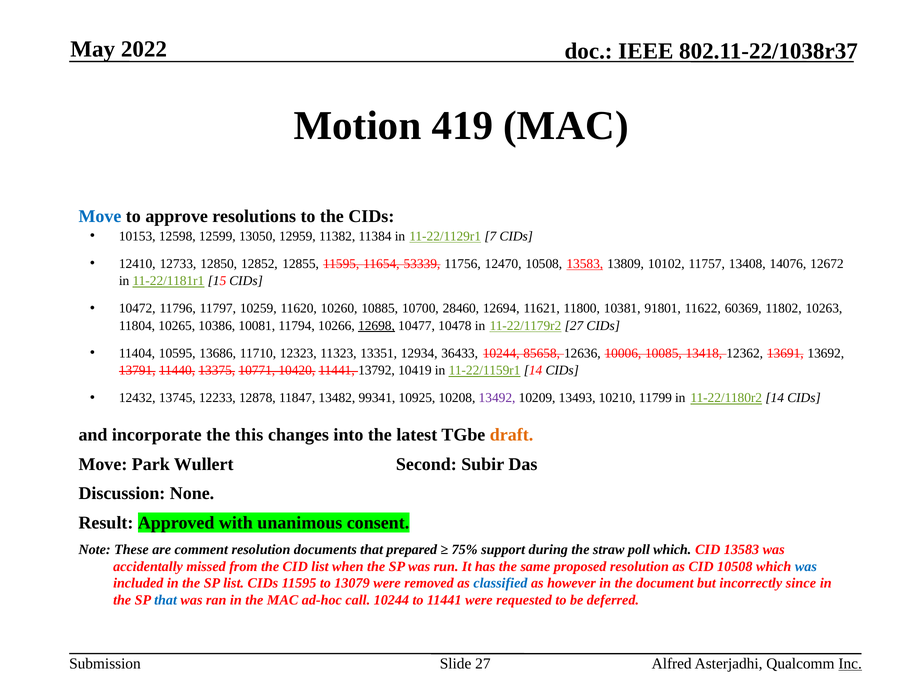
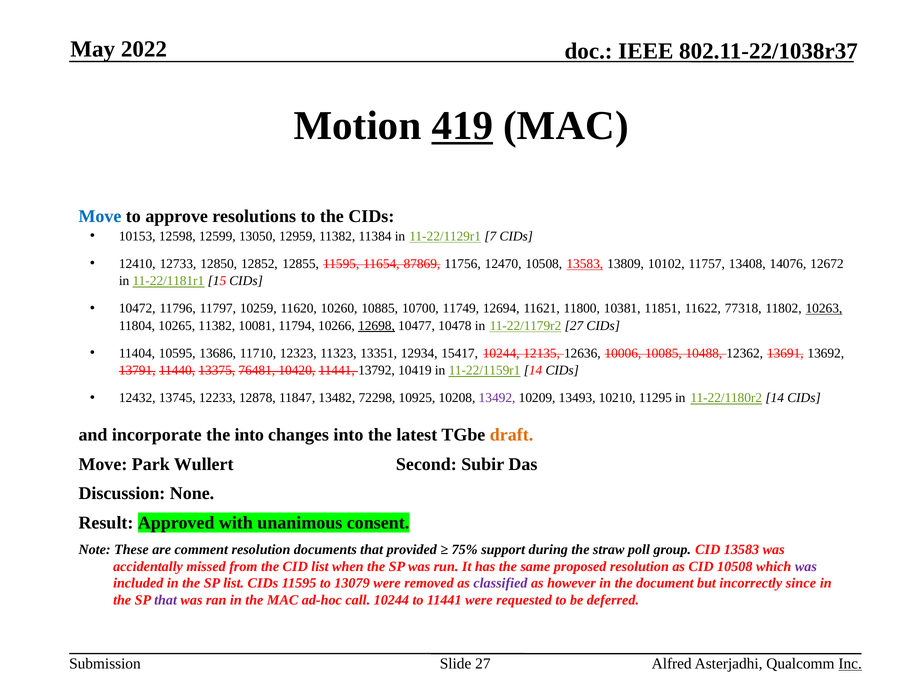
419 underline: none -> present (462, 126)
53339: 53339 -> 87869 (422, 264)
28460: 28460 -> 11749 (461, 309)
91801: 91801 -> 11851 (663, 309)
60369: 60369 -> 77318 (743, 309)
10263 underline: none -> present (824, 309)
10265 10386: 10386 -> 11382 (217, 326)
36433: 36433 -> 15417 (460, 353)
85658: 85658 -> 12135 (542, 353)
13418: 13418 -> 10488 (704, 353)
10771: 10771 -> 76481 (257, 371)
99341: 99341 -> 72298 (377, 398)
11799: 11799 -> 11295 (655, 398)
the this: this -> into (249, 435)
prepared: prepared -> provided (412, 550)
poll which: which -> group (672, 550)
was colour: blue -> purple (806, 567)
classified colour: blue -> purple (500, 584)
that colour: blue -> purple (166, 600)
